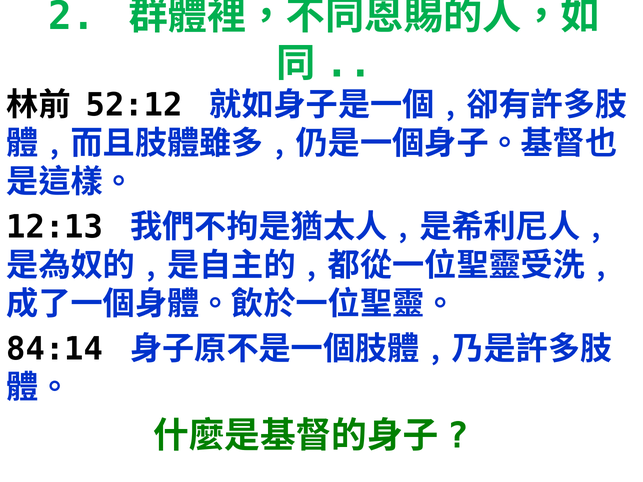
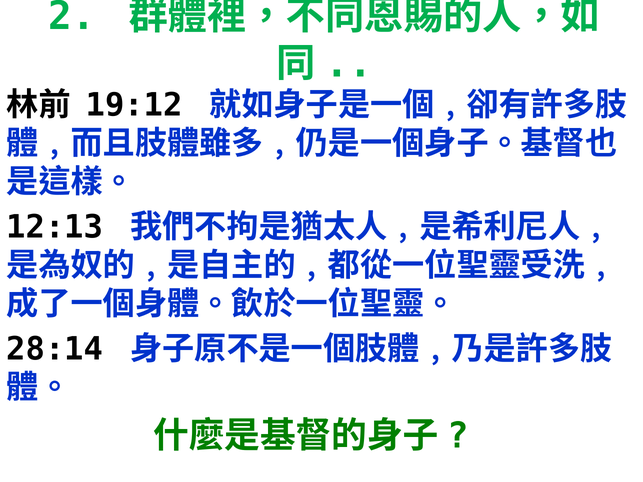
52:12: 52:12 -> 19:12 (134, 105)
84:14: 84:14 -> 28:14 (55, 349)
